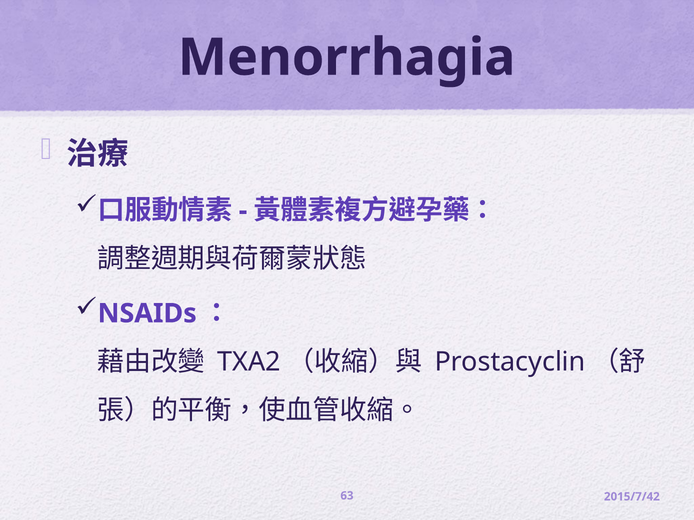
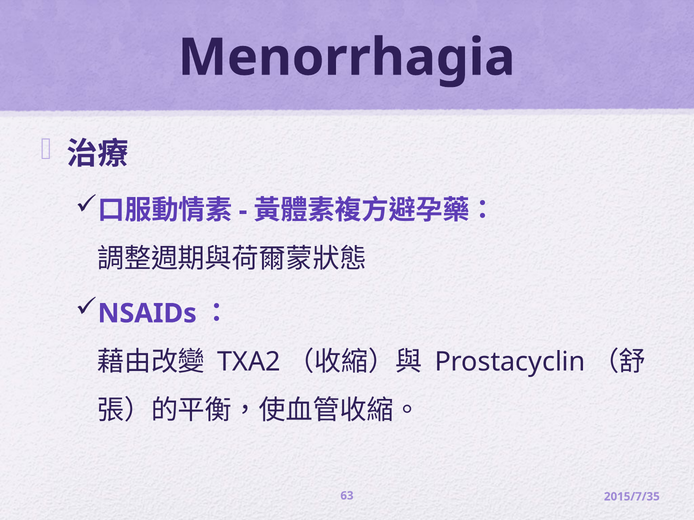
2015/7/42: 2015/7/42 -> 2015/7/35 (632, 497)
